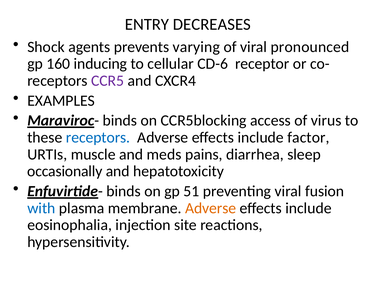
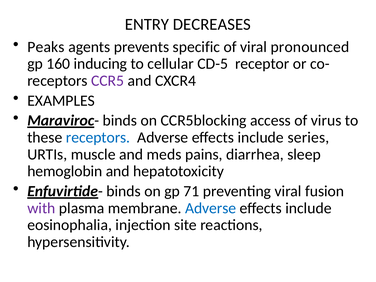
Shock: Shock -> Peaks (46, 47)
varying: varying -> specific (196, 47)
CD-6: CD-6 -> CD-5 (213, 64)
factor: factor -> series (308, 137)
occasionally: occasionally -> hemoglobin (65, 171)
51: 51 -> 71 (191, 191)
with colour: blue -> purple (41, 208)
Adverse colour: orange -> blue (211, 208)
